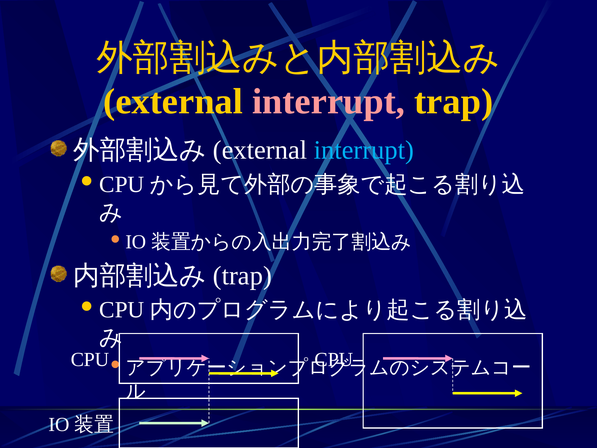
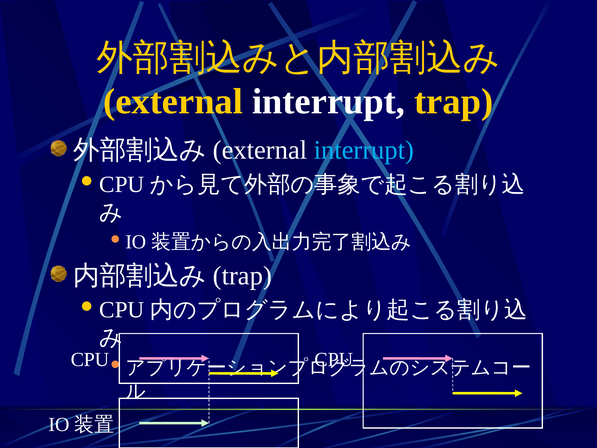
interrupt colour: pink -> white (329, 102)
